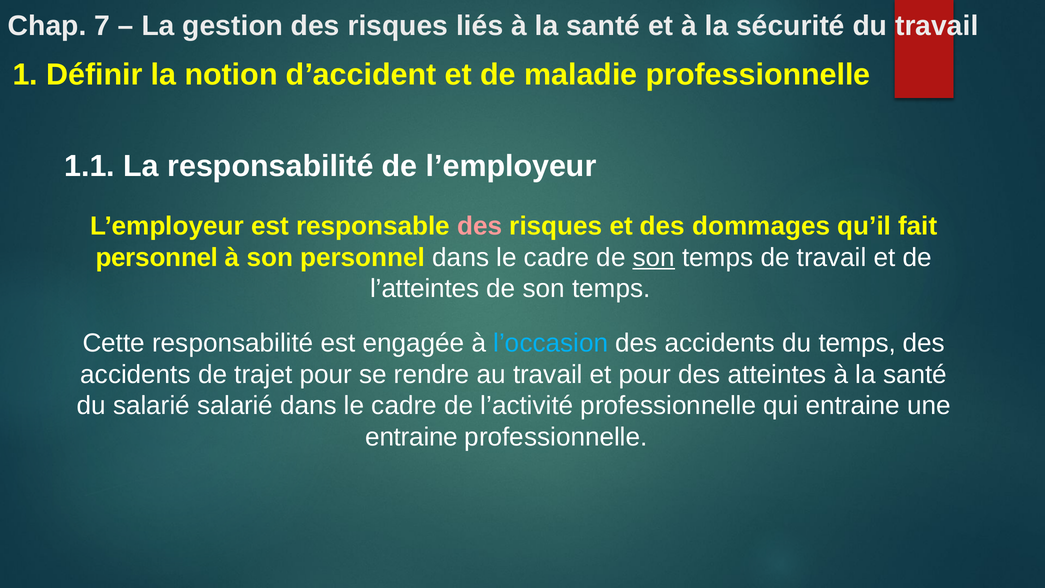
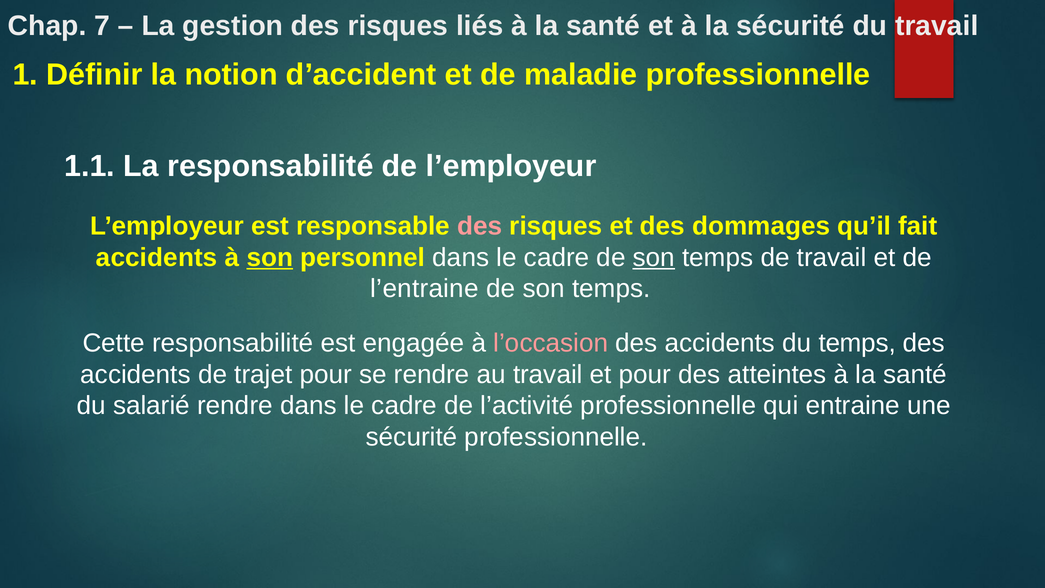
personnel: personnel -> accidents (157, 257)
son underline: none -> present (270, 257)
l’atteintes: l’atteintes -> l’entraine (425, 289)
l’occasion colour: light blue -> pink (551, 343)
salarié salarié: salarié -> rendre (235, 406)
entraine: entraine -> sécurité (412, 437)
